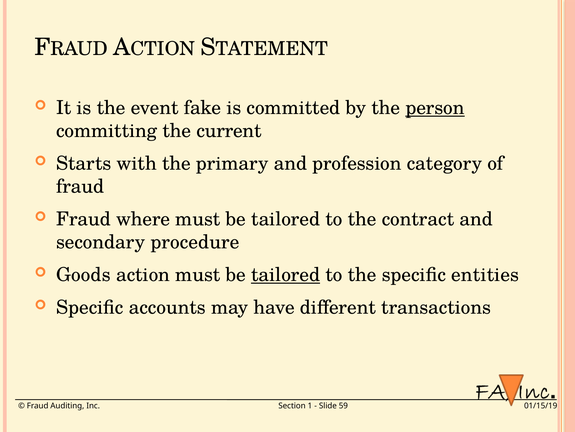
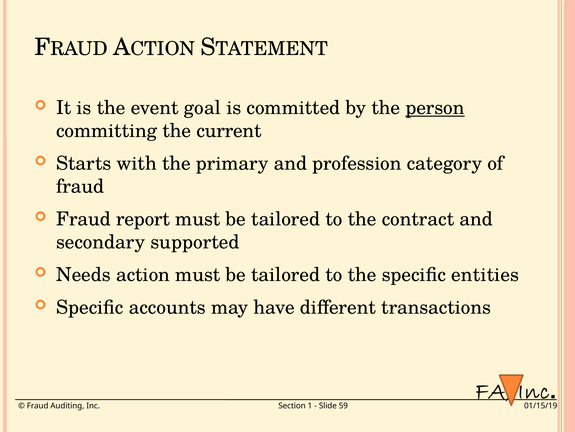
fake: fake -> goal (202, 108)
where: where -> report (143, 219)
procedure: procedure -> supported (195, 242)
Goods: Goods -> Needs (83, 274)
tailored underline: present -> none (286, 274)
